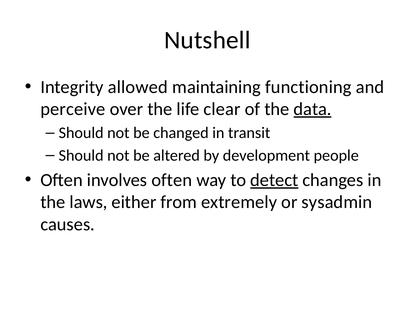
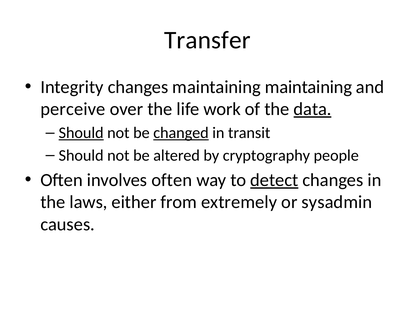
Nutshell: Nutshell -> Transfer (207, 40)
Integrity allowed: allowed -> changes (138, 87)
maintaining functioning: functioning -> maintaining (308, 87)
clear: clear -> work (222, 109)
Should underline: none -> present (81, 133)
changed underline: none -> present (181, 133)
development: development -> cryptography (266, 156)
